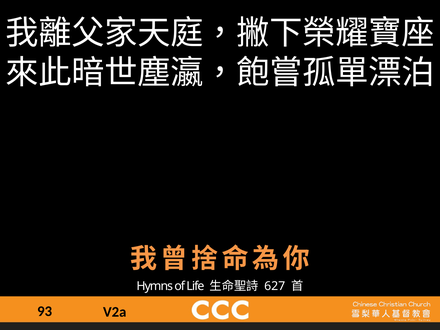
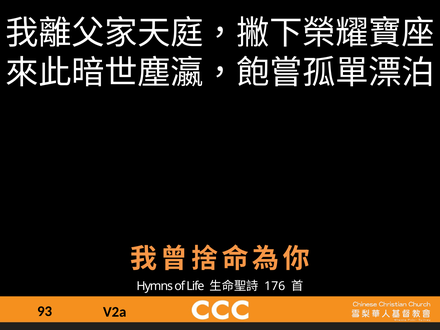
627: 627 -> 176 (275, 286)
